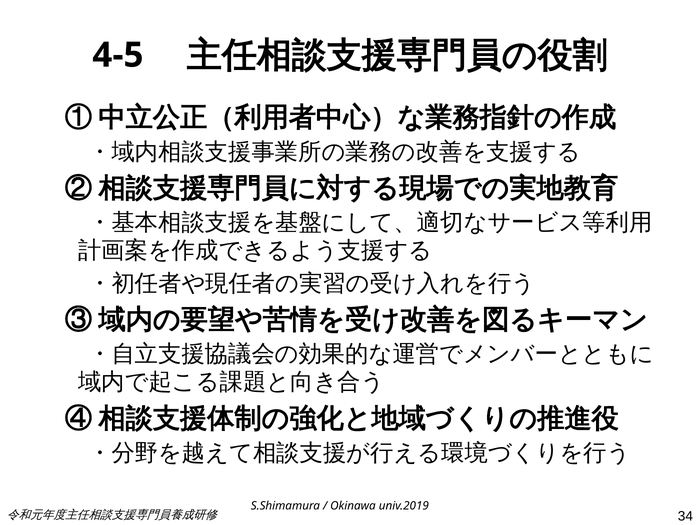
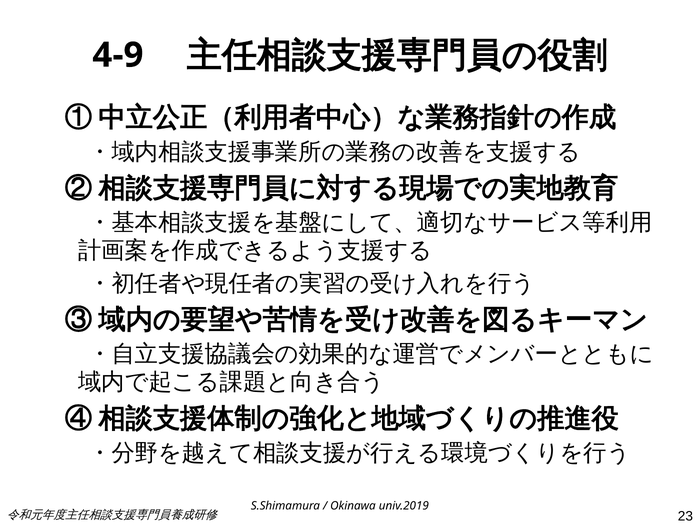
4-5: 4-5 -> 4-9 (118, 55)
34: 34 -> 23 (685, 516)
